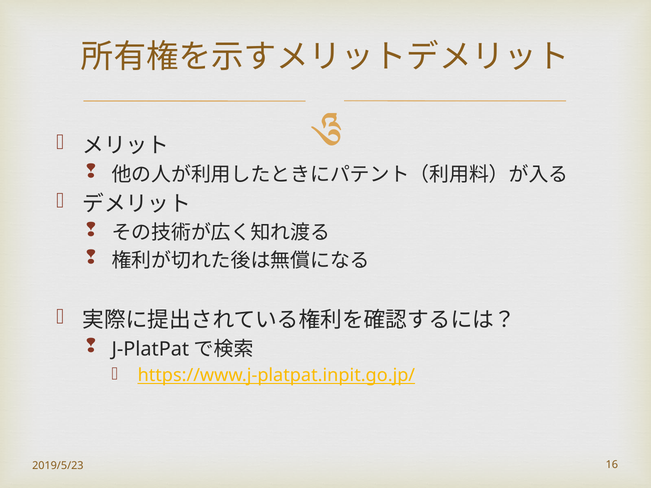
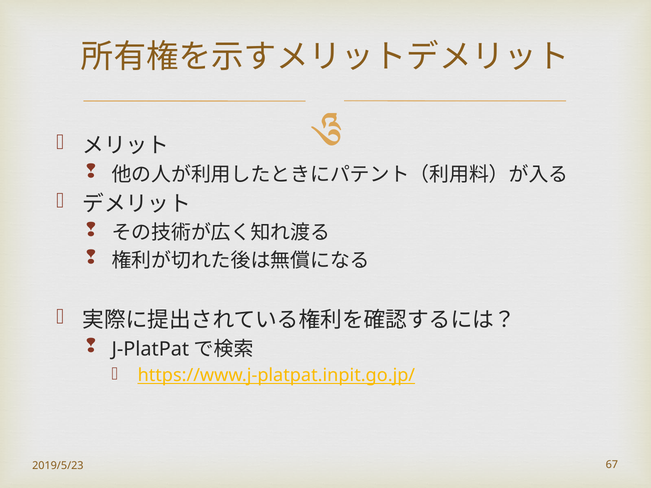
16: 16 -> 67 (612, 465)
